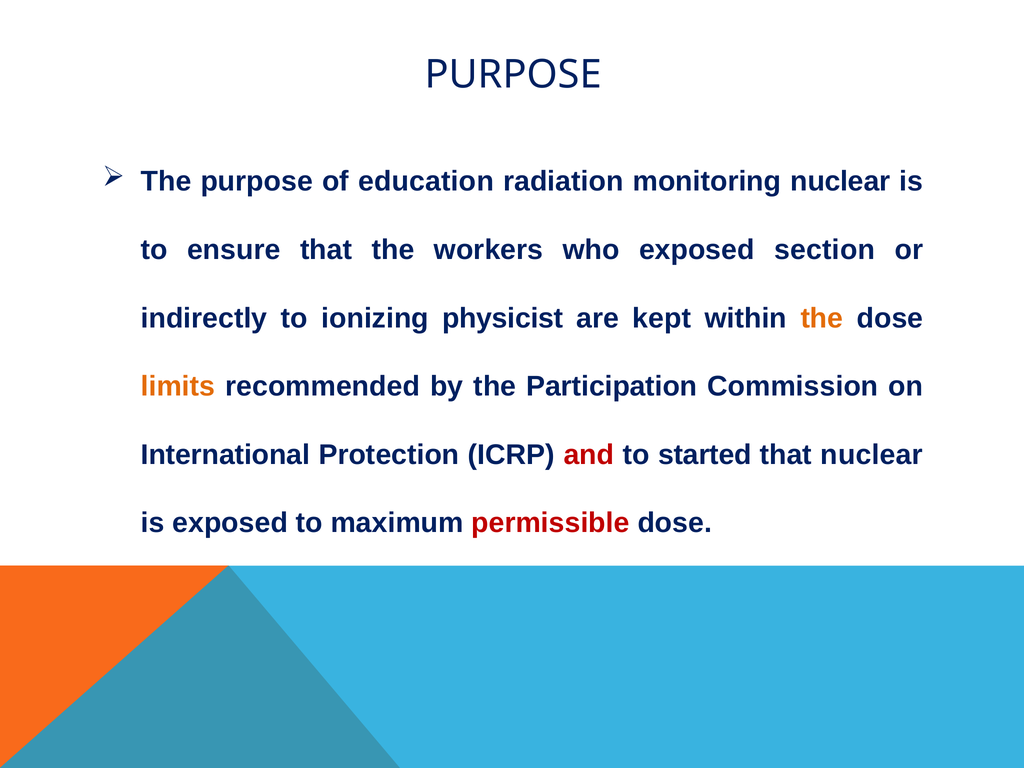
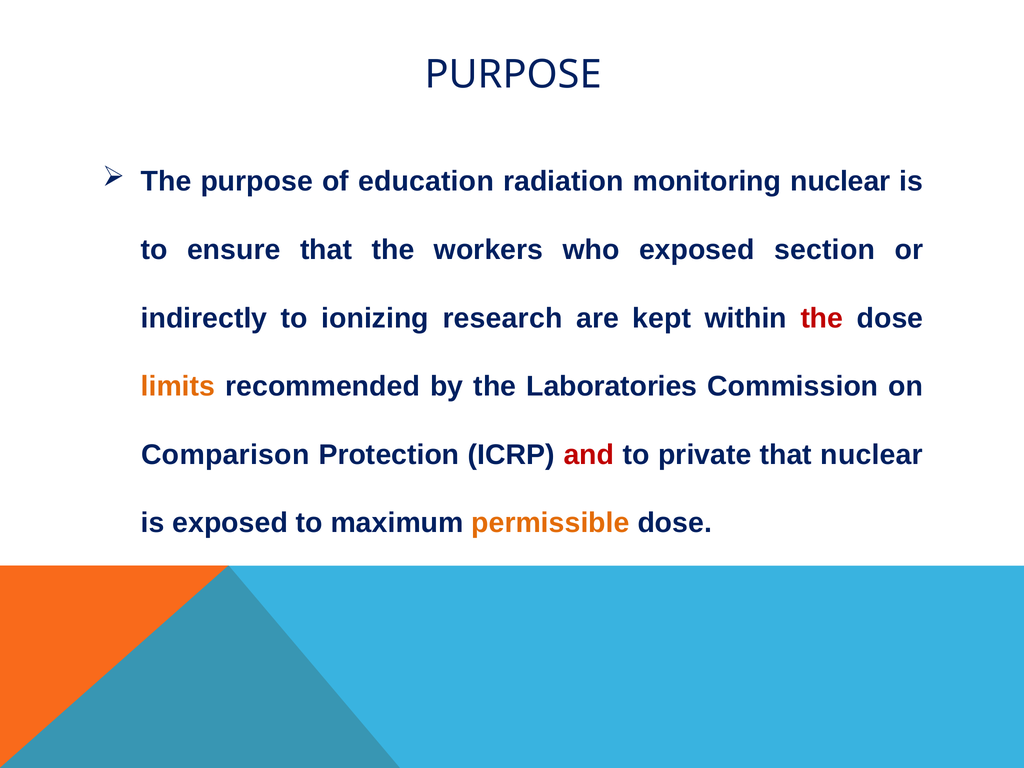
physicist: physicist -> research (503, 318)
the colour: orange -> red (822, 318)
Participation: Participation -> Laboratories (612, 386)
International: International -> Comparison (225, 455)
started: started -> private (705, 455)
permissible colour: red -> orange (550, 523)
